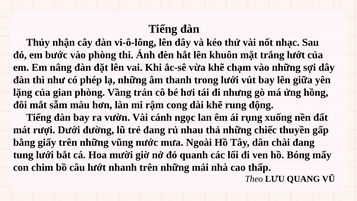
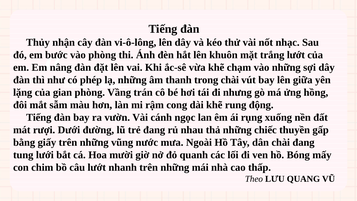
trong lưới: lưới -> chài (230, 80)
